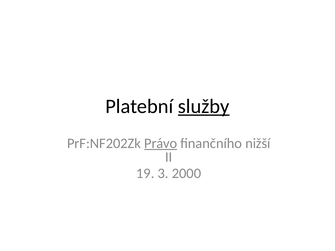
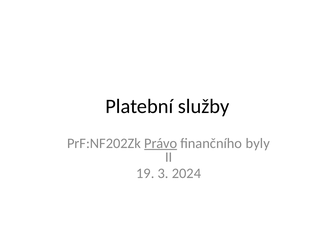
služby underline: present -> none (204, 106)
nižší: nižší -> byly (258, 143)
2000: 2000 -> 2024 (186, 173)
